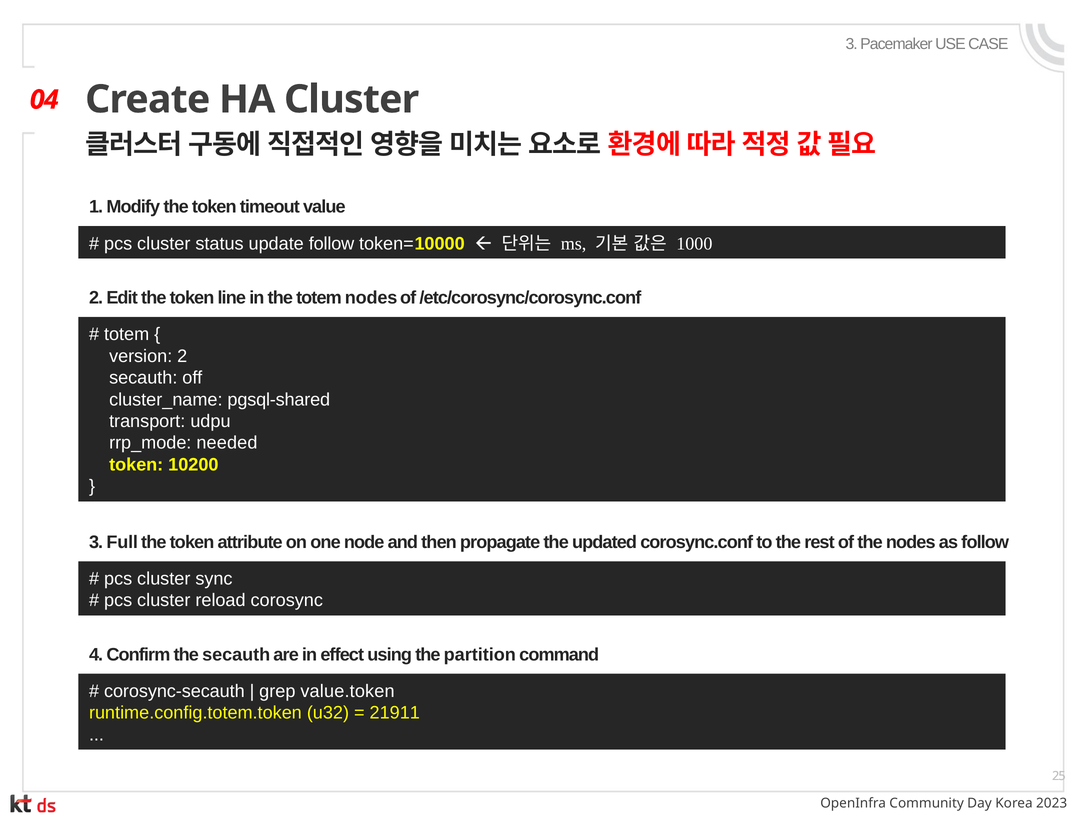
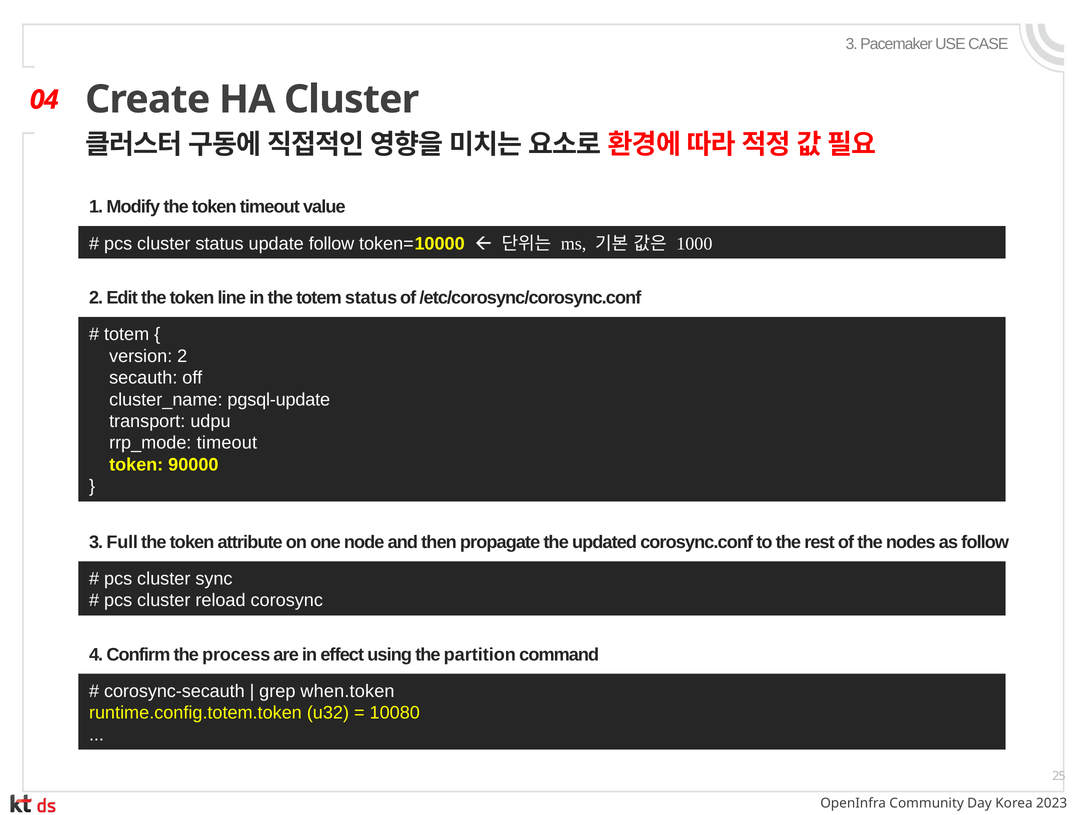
totem nodes: nodes -> status (371, 298)
pgsql-shared: pgsql-shared -> pgsql-update (279, 399)
rrp_mode needed: needed -> timeout (227, 443)
10200: 10200 -> 90000 (193, 464)
the secauth: secauth -> process (236, 654)
value.token: value.token -> when.token (348, 691)
21911: 21911 -> 10080 (395, 713)
